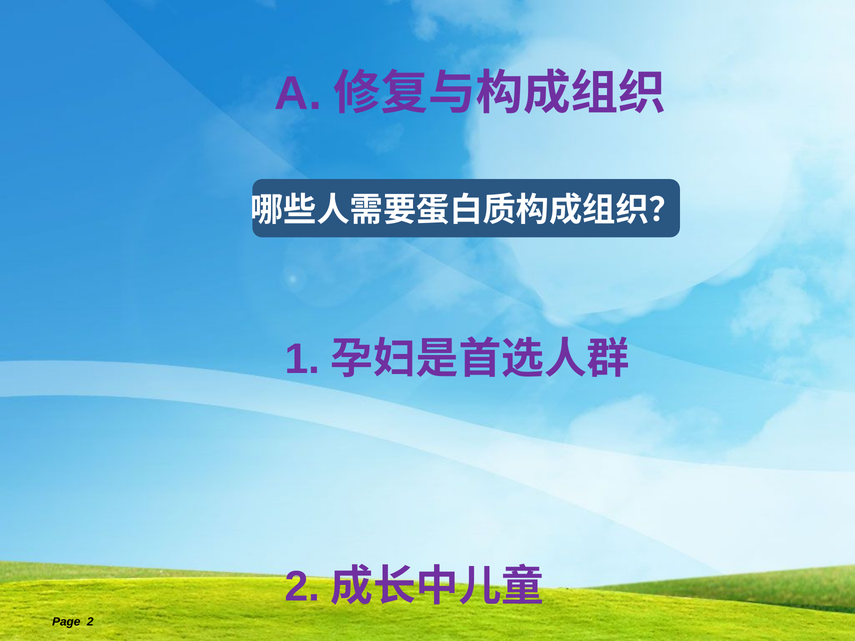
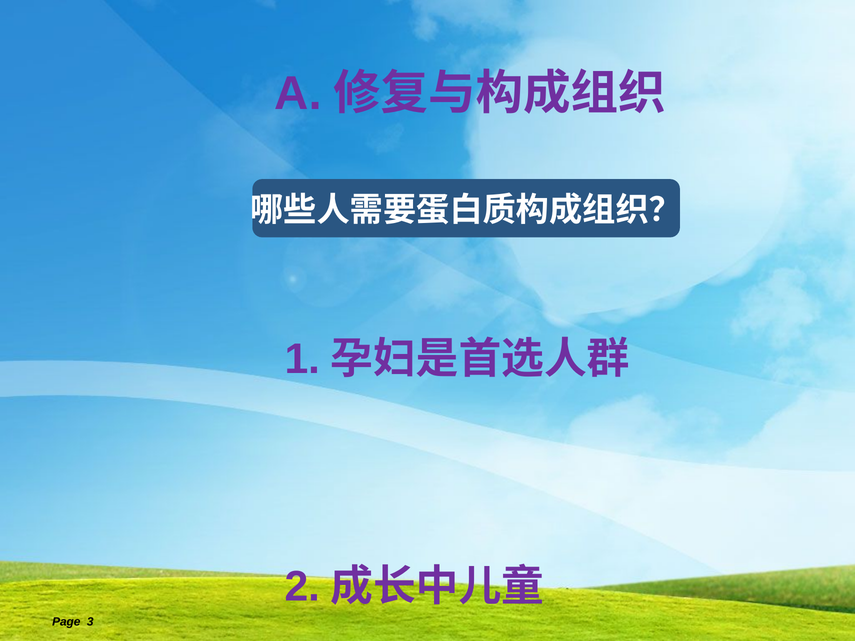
2: 2 -> 3 (90, 622)
